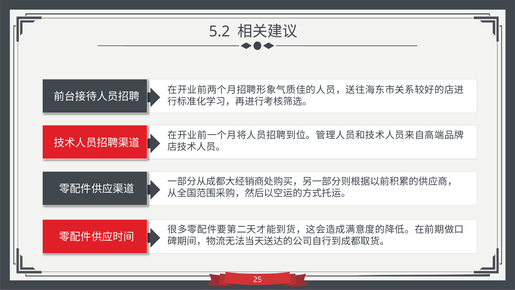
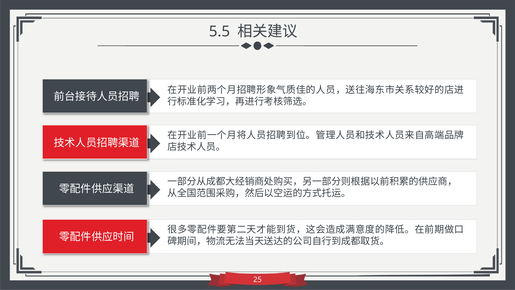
5.2: 5.2 -> 5.5 (219, 31)
